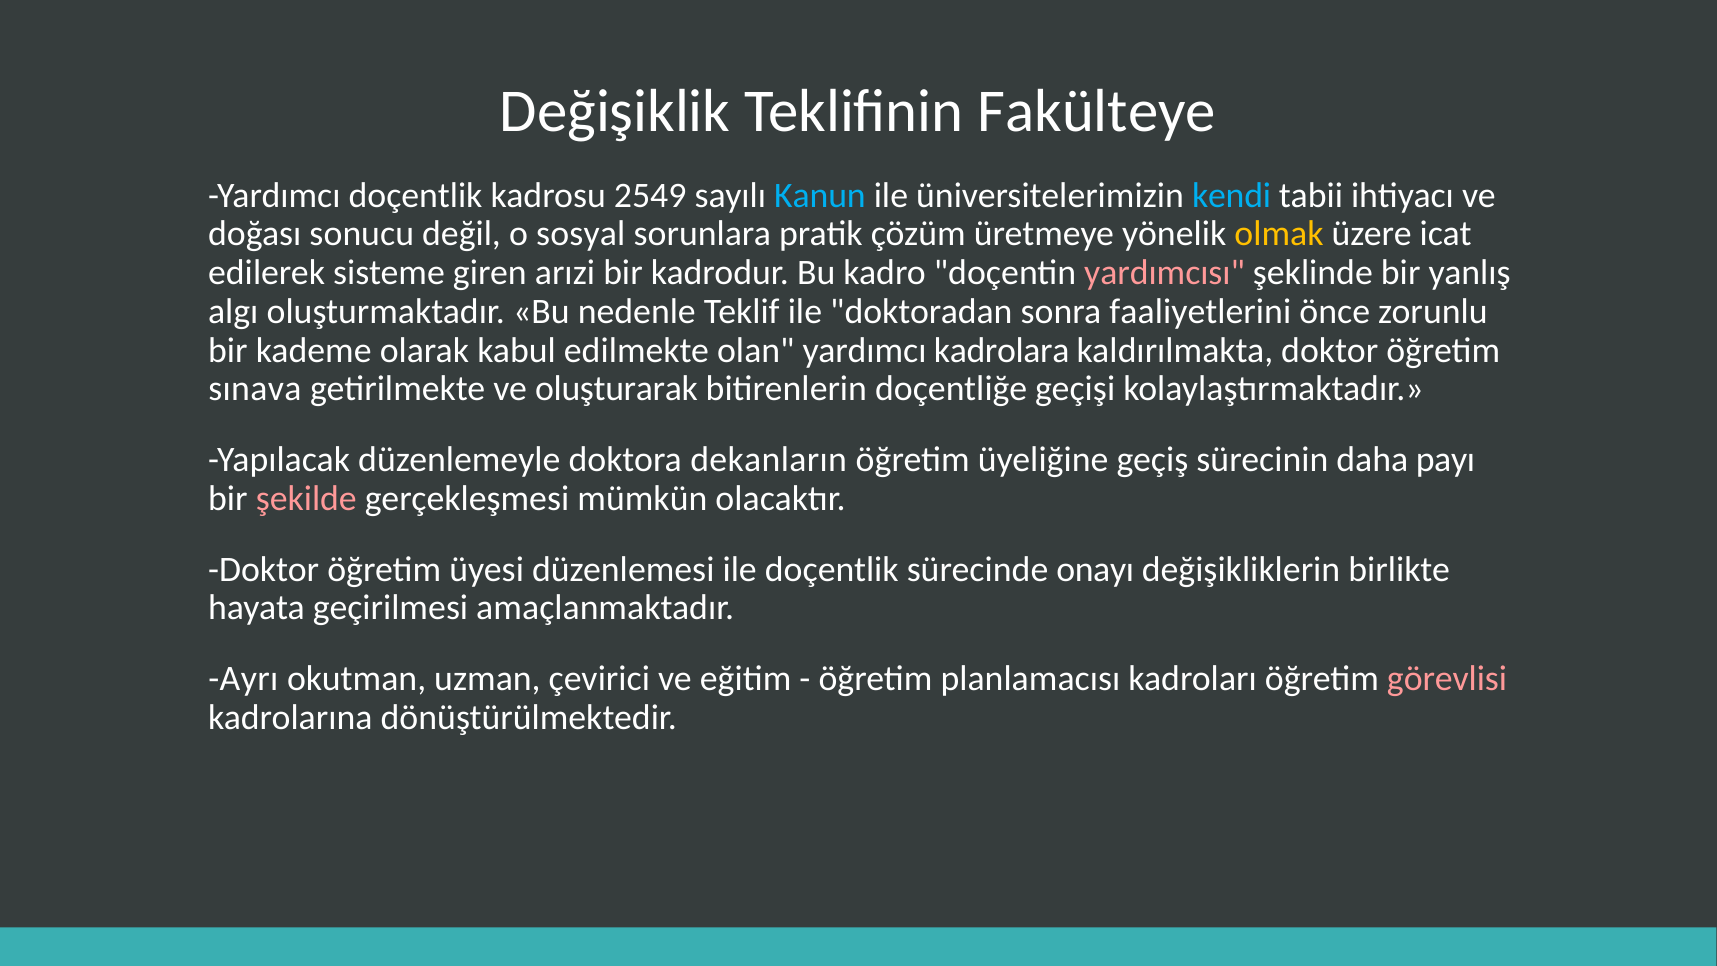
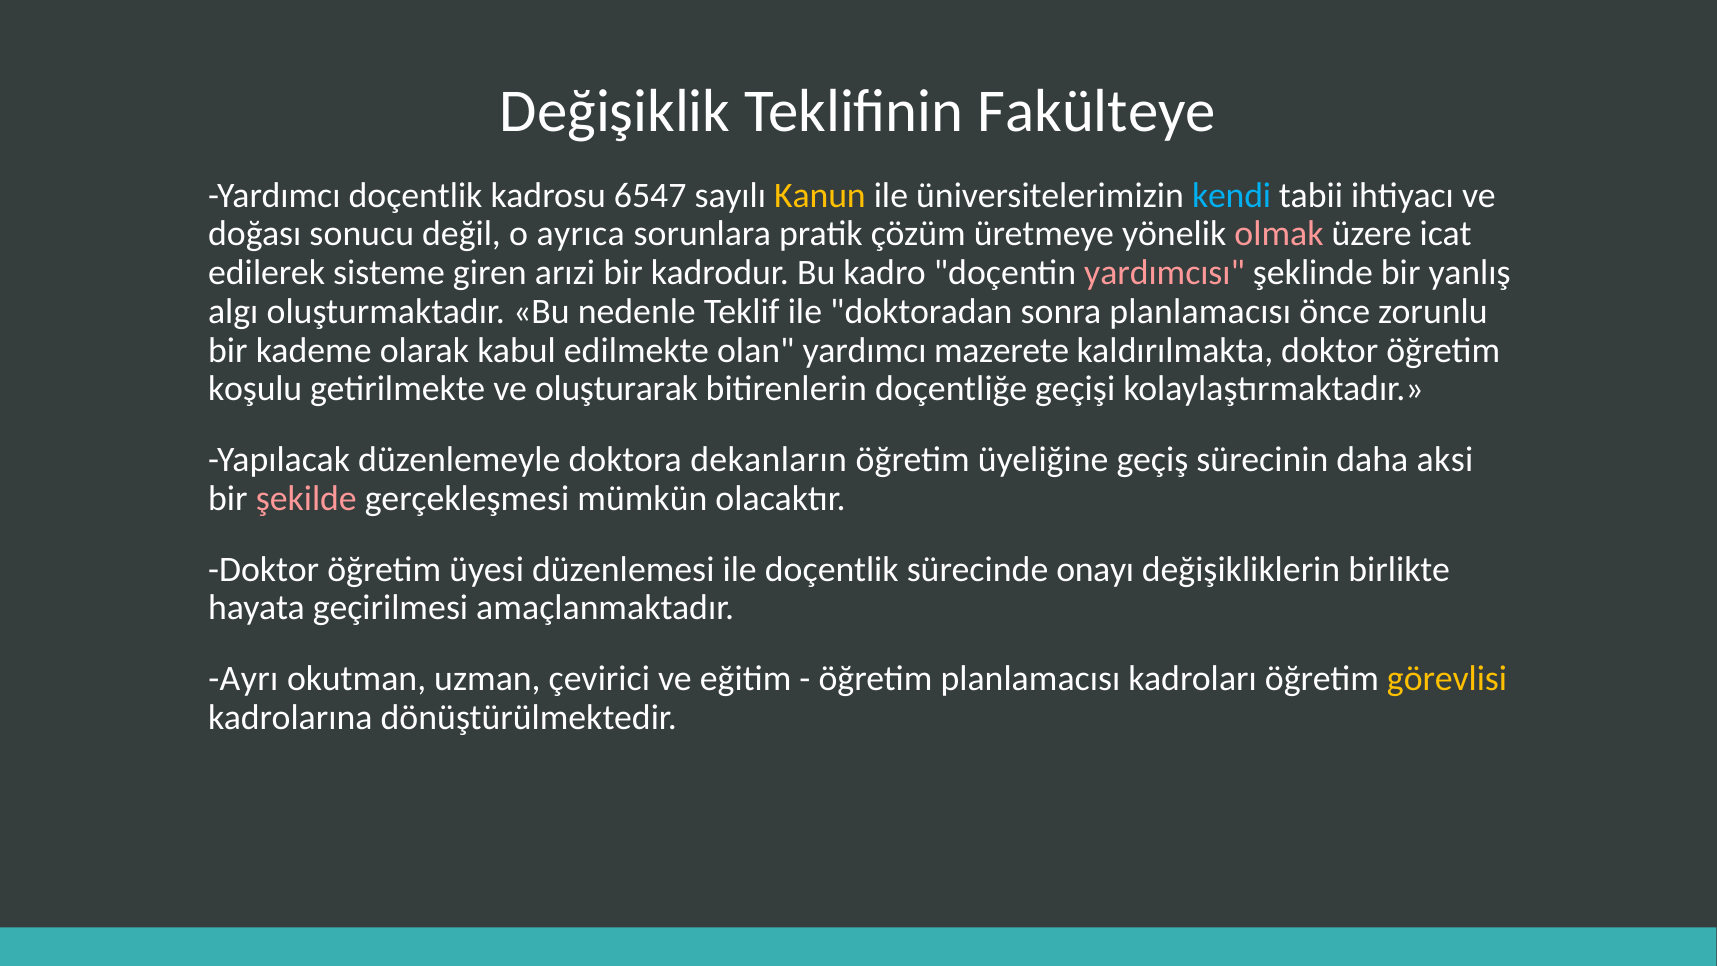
2549: 2549 -> 6547 (650, 195)
Kanun colour: light blue -> yellow (820, 195)
sosyal: sosyal -> ayrıca (581, 234)
olmak colour: yellow -> pink (1279, 234)
sonra faaliyetlerini: faaliyetlerini -> planlamacısı (1200, 311)
kadrolara: kadrolara -> mazerete (1002, 350)
sınava: sınava -> koşulu (255, 389)
payı: payı -> aksi (1445, 460)
görevlisi colour: pink -> yellow (1447, 679)
